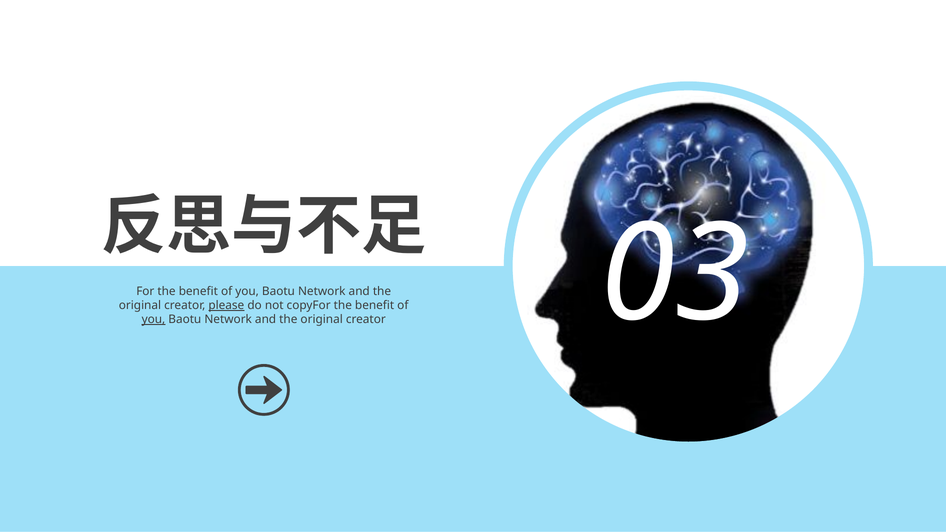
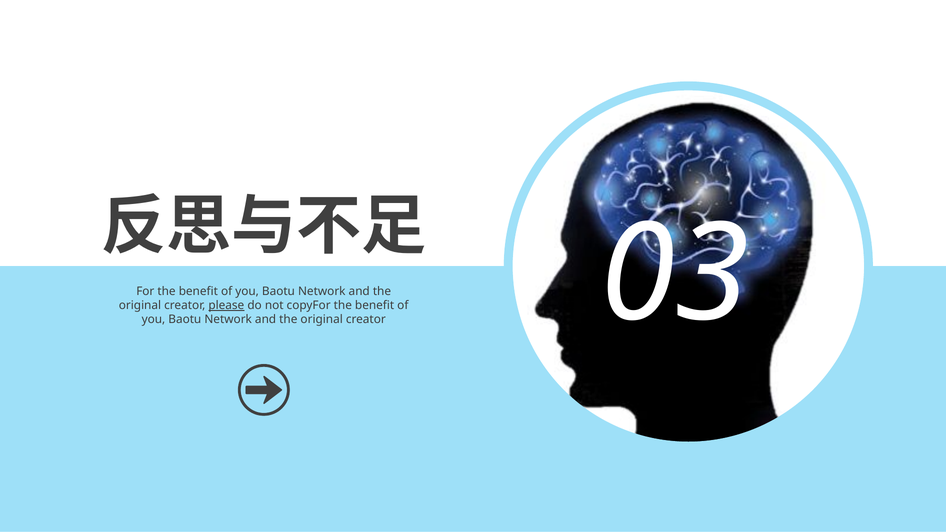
you underline: present -> none (153, 320)
